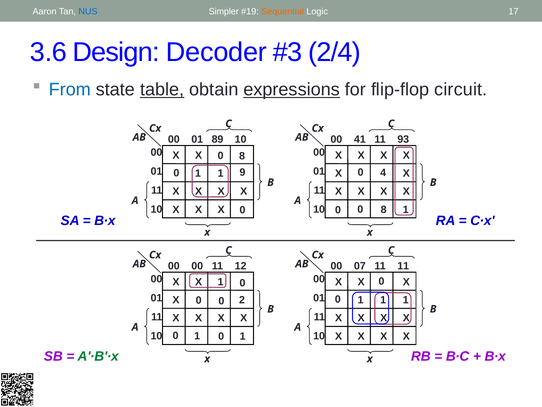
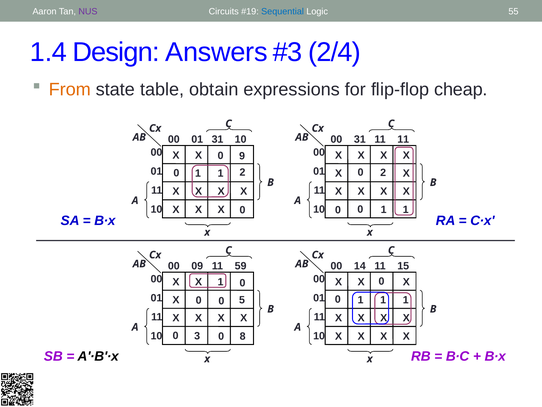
NUS colour: blue -> purple (88, 11)
Simpler: Simpler -> Circuits (224, 11)
Sequential colour: orange -> blue (283, 11)
17: 17 -> 55 (513, 11)
3.6: 3.6 -> 1.4 (48, 52)
Decoder: Decoder -> Answers (216, 52)
From colour: blue -> orange (70, 90)
table underline: present -> none (162, 90)
expressions underline: present -> none (292, 90)
circuit: circuit -> cheap (461, 90)
01 89: 89 -> 31 (217, 139)
00 41: 41 -> 31 (360, 139)
11 93: 93 -> 11 (403, 139)
8: 8 -> 9 (242, 156)
4: 4 -> 2 (383, 173)
9: 9 -> 2 (242, 172)
0 0 8: 8 -> 1 (384, 209)
00 00: 00 -> 09 (197, 266)
12: 12 -> 59 (241, 266)
07: 07 -> 14 (360, 266)
11 11: 11 -> 15 (403, 266)
2: 2 -> 5 (242, 300)
1: 1 -> 3 (197, 335)
1: 1 -> 8 (243, 336)
A'∙B'∙x colour: green -> black (98, 356)
